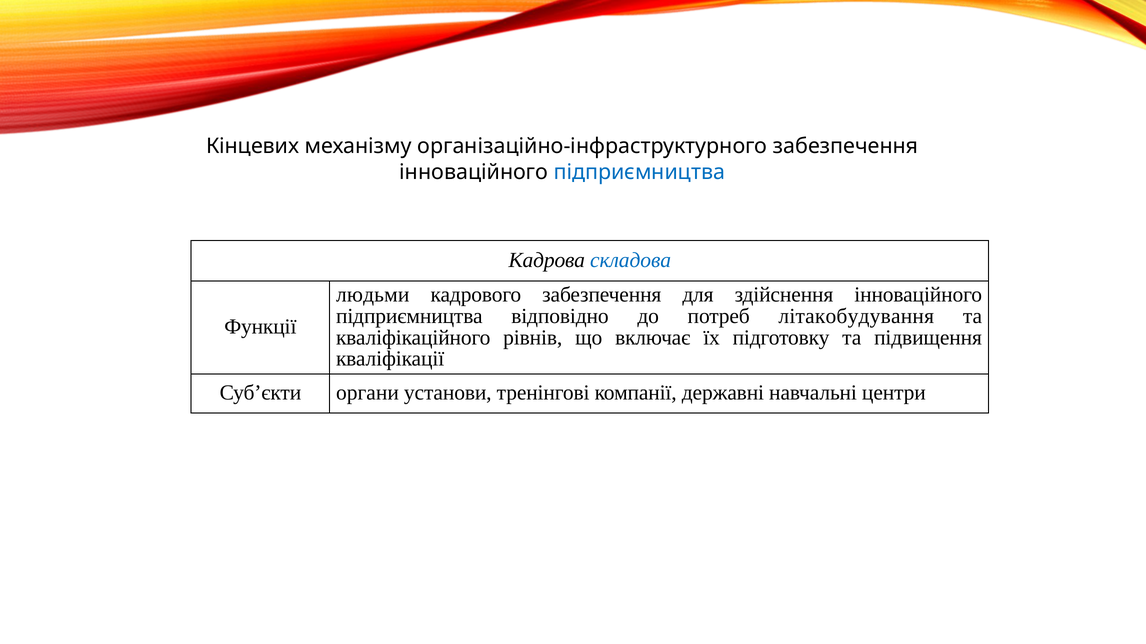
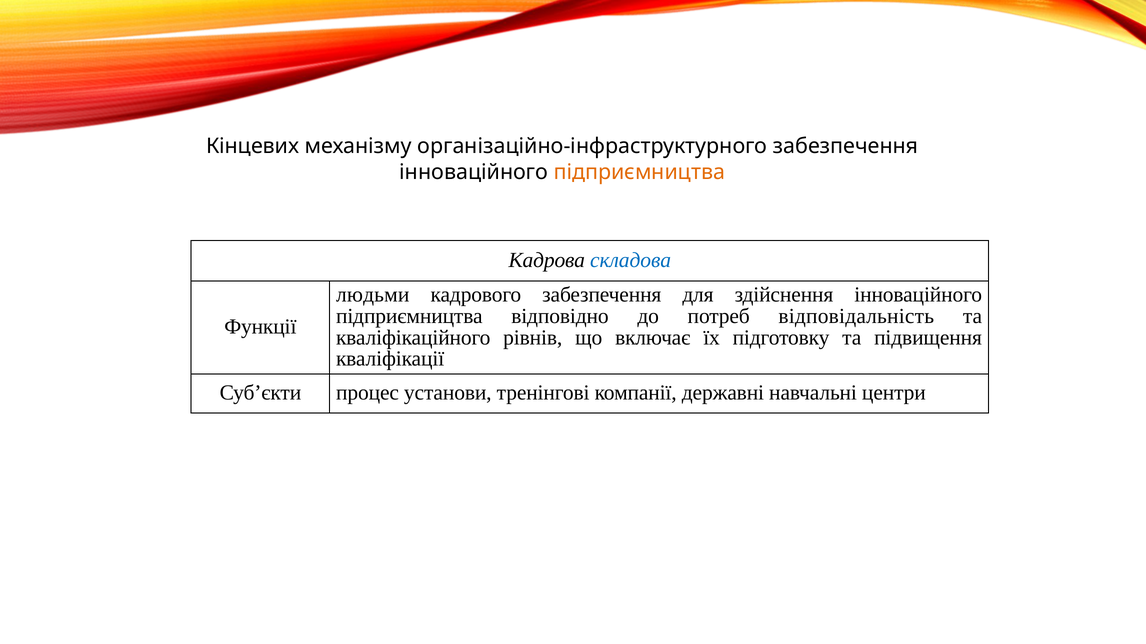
підприємництва colour: blue -> orange (639, 172)
літакобудування: літакобудування -> відповідальність (856, 316)
органи: органи -> процес (368, 393)
